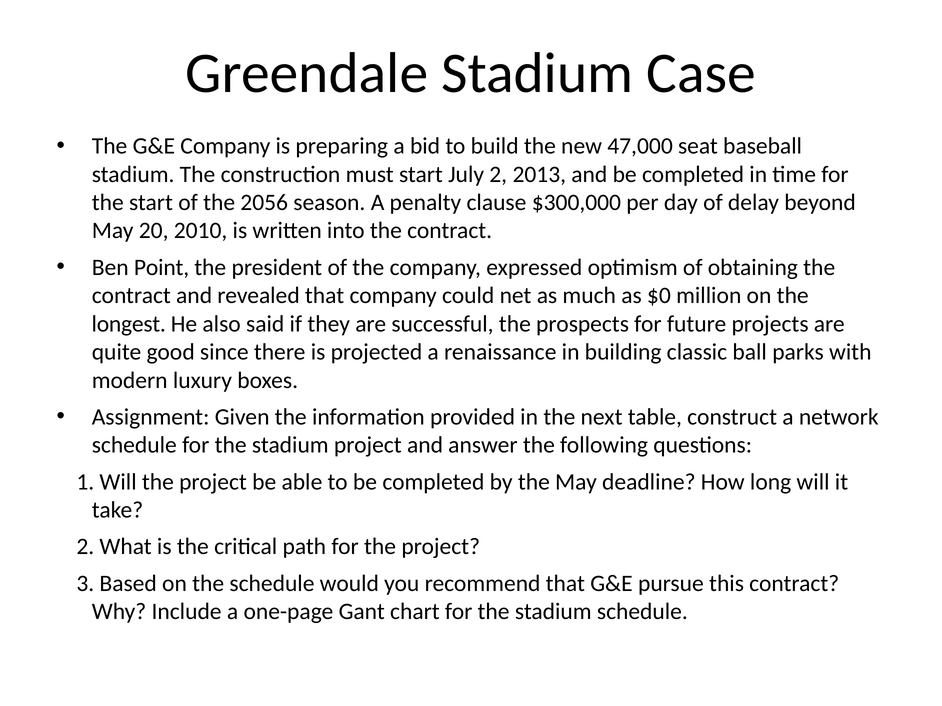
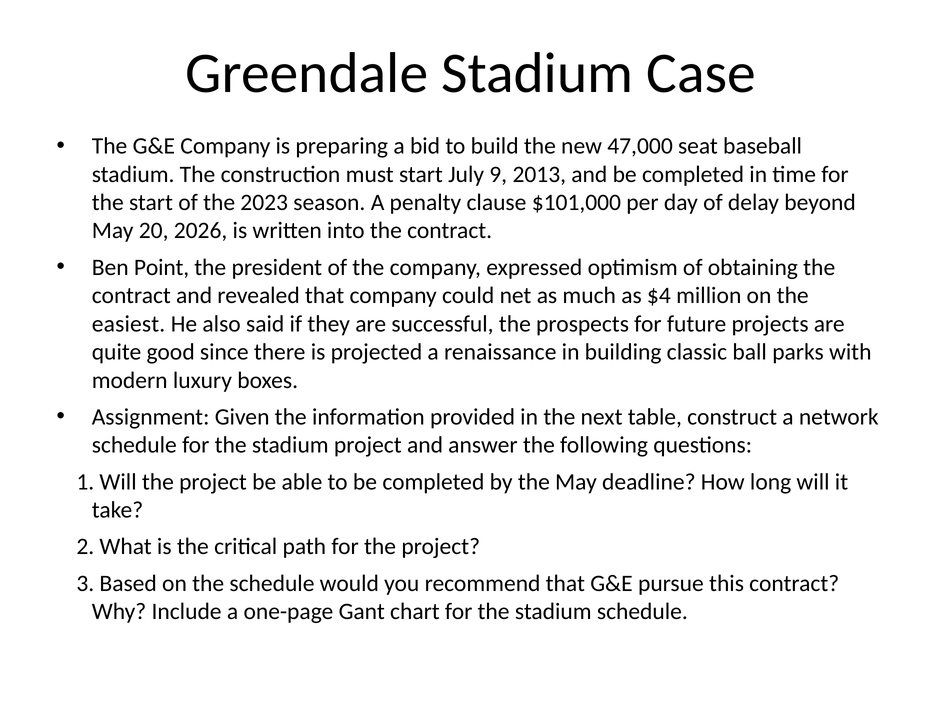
July 2: 2 -> 9 (498, 174)
2056: 2056 -> 2023 (264, 203)
$300,000: $300,000 -> $101,000 (576, 203)
2010: 2010 -> 2026 (201, 231)
$0: $0 -> $4 (659, 296)
longest: longest -> easiest (129, 324)
